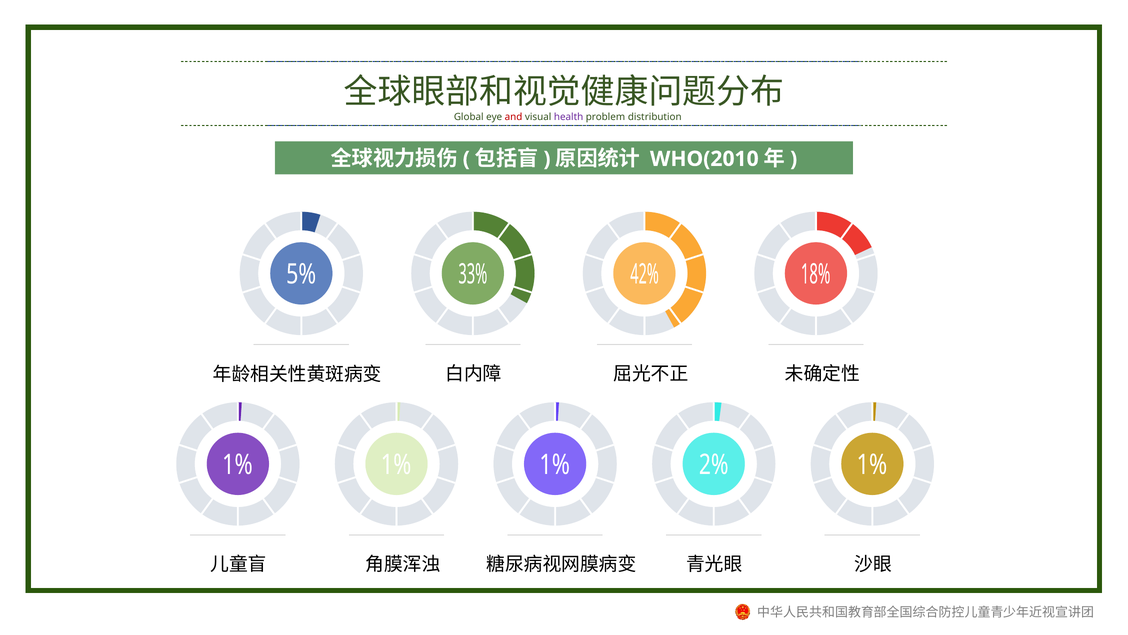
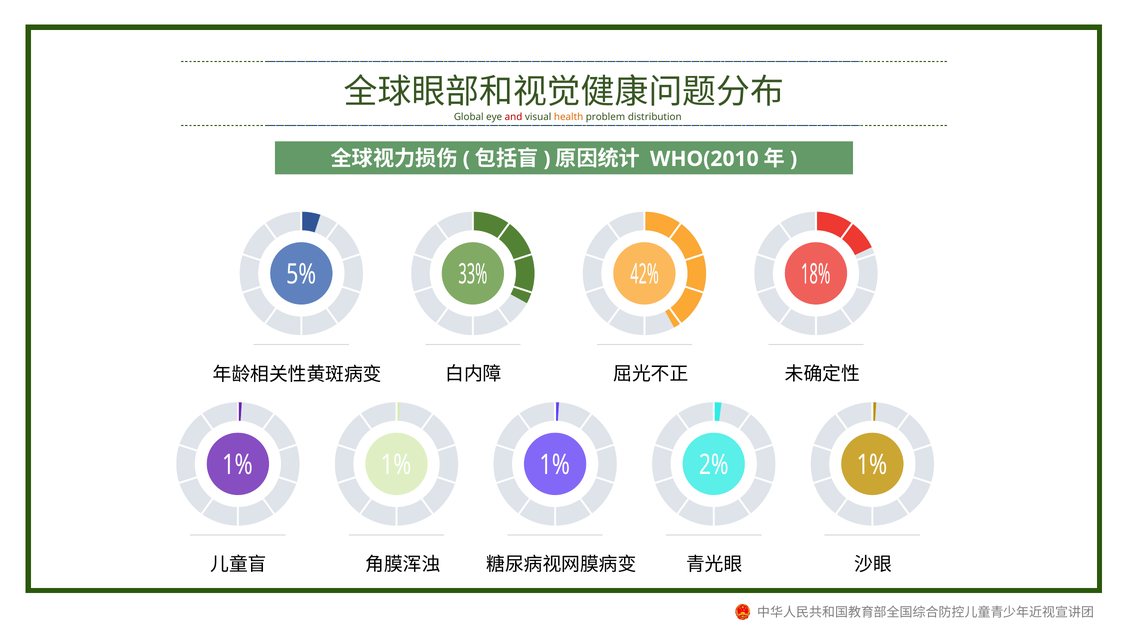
health colour: purple -> orange (569, 117)
